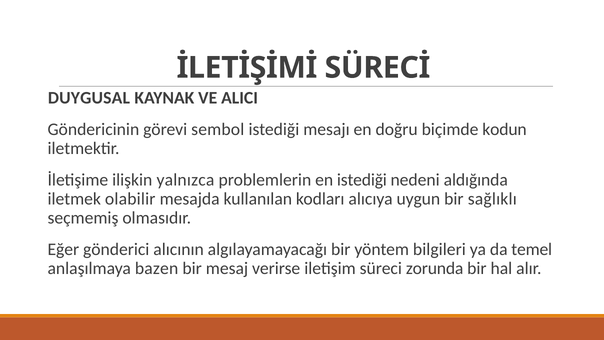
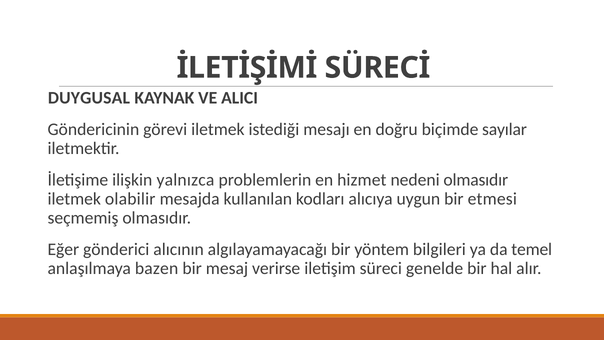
görevi sembol: sembol -> iletmek (218, 129)
kodun: kodun -> sayılar (505, 129)
en istediği: istediği -> hizmet (362, 180)
nedeni aldığında: aldığında -> olmasıdır (476, 180)
sağlıklı: sağlıklı -> etmesi (492, 199)
zorunda: zorunda -> genelde (435, 268)
